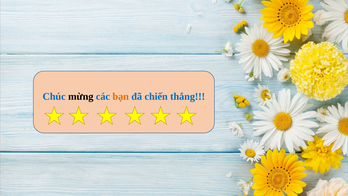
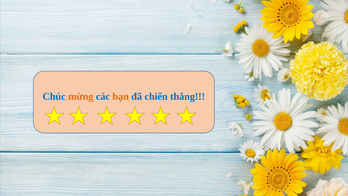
mừng colour: black -> orange (81, 97)
